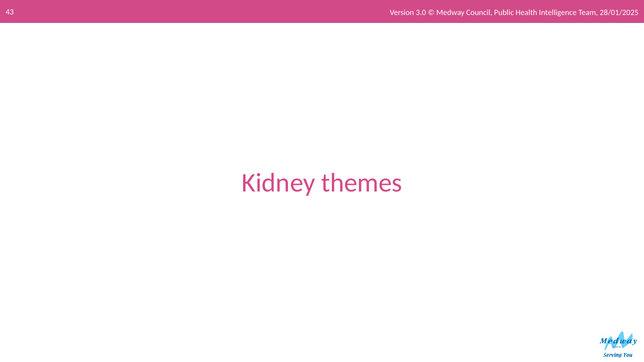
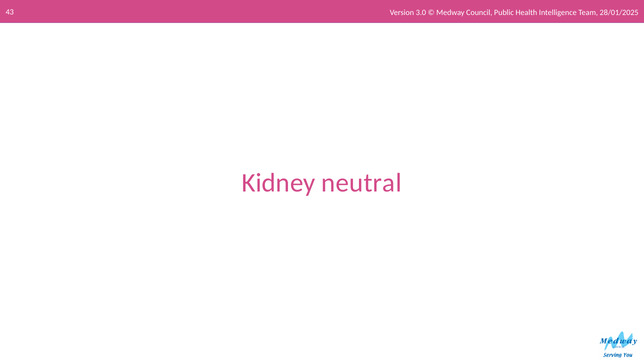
themes: themes -> neutral (362, 183)
